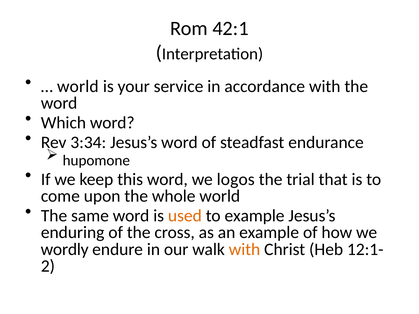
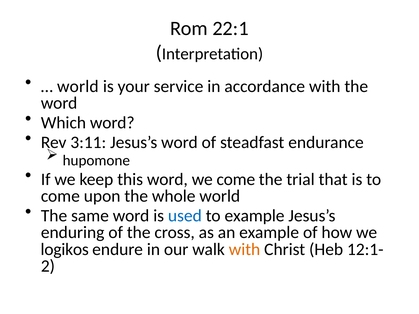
42:1: 42:1 -> 22:1 (231, 28)
3:34: 3:34 -> 3:11 (88, 143)
we logos: logos -> come (236, 179)
used colour: orange -> blue (185, 216)
wordly: wordly -> logikos (65, 250)
